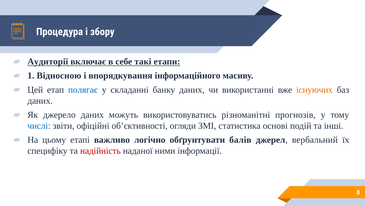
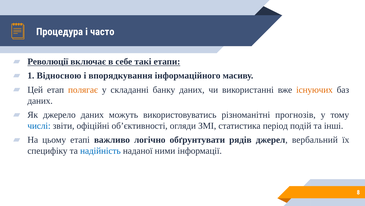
збору: збору -> часто (102, 32)
Аудиторії: Аудиторії -> Революції (48, 61)
полягає colour: blue -> orange (83, 89)
основі: основі -> період (275, 125)
балів: балів -> рядів (240, 139)
надійність colour: red -> blue (100, 150)
